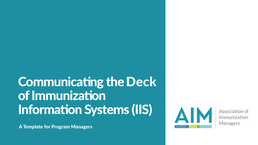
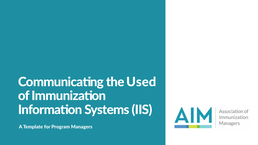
Deck: Deck -> Used (141, 82)
